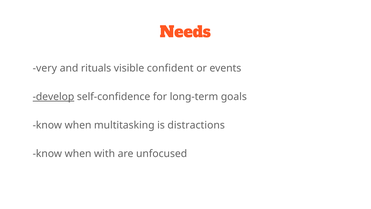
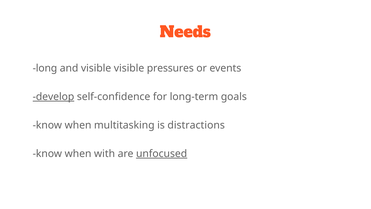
very: very -> long (45, 68)
and rituals: rituals -> visible (96, 68)
confident: confident -> pressures (170, 68)
unfocused underline: none -> present (162, 153)
